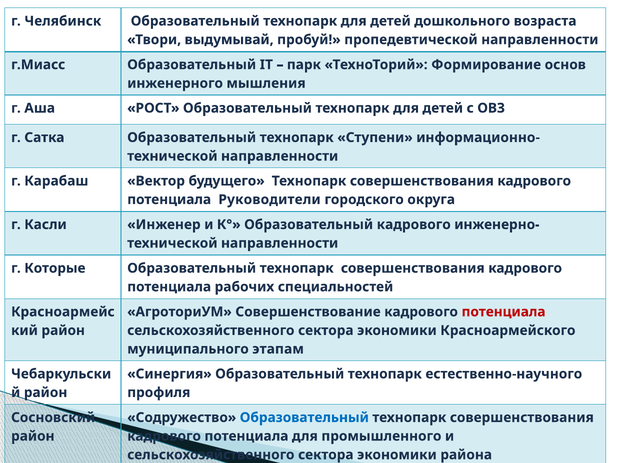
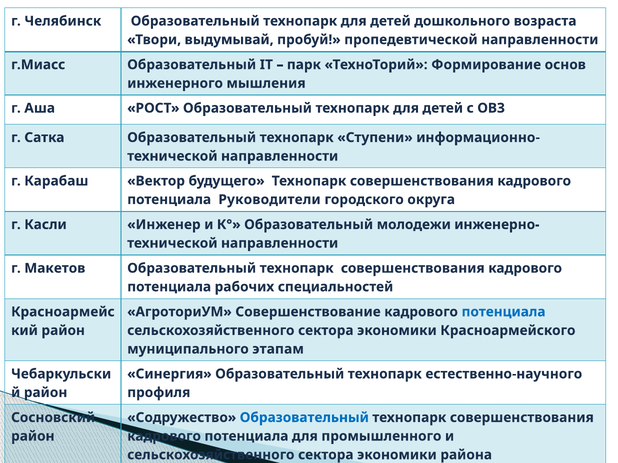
Образовательный кадрового: кадрового -> молодежи (414, 225)
Которые: Которые -> Макетов (55, 268)
потенциала colour: red -> blue (504, 312)
